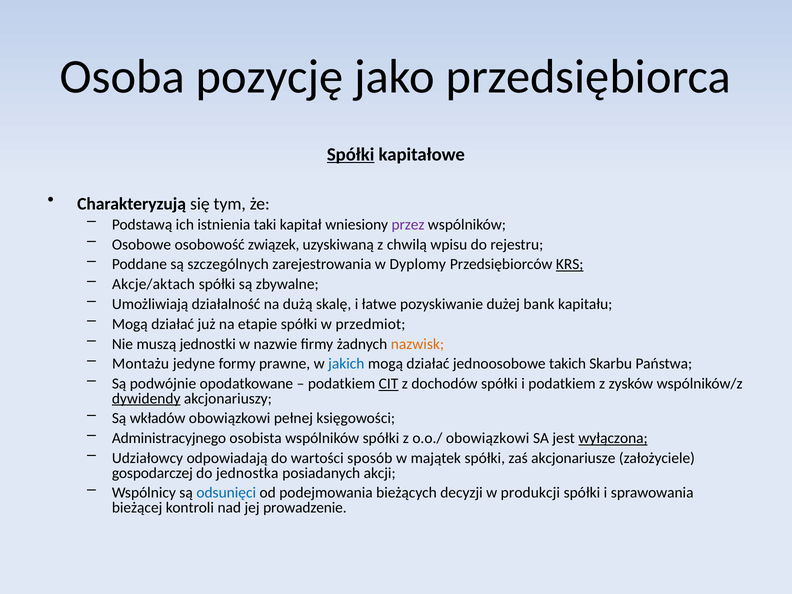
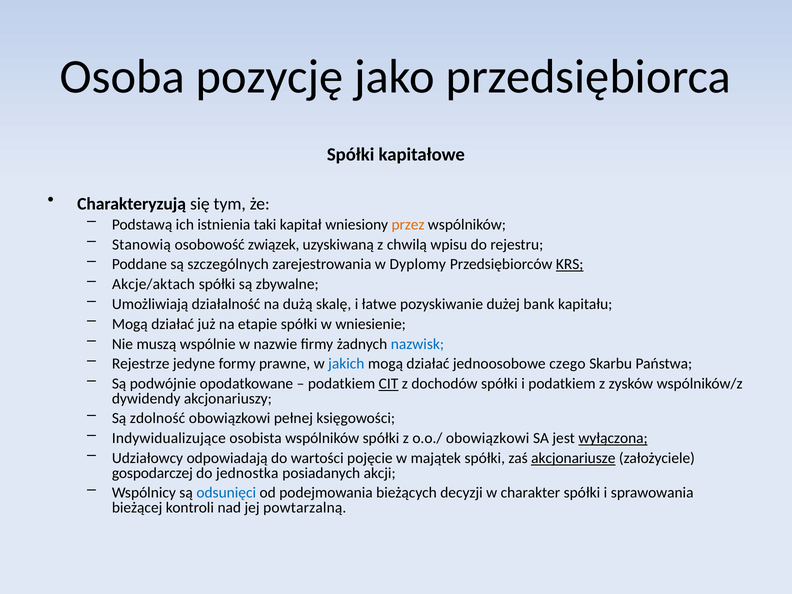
Spółki underline: present -> none (351, 154)
przez colour: purple -> orange (408, 225)
Osobowe: Osobowe -> Stanowią (141, 244)
przedmiot: przedmiot -> wniesienie (371, 324)
jednostki: jednostki -> wspólnie (208, 344)
nazwisk colour: orange -> blue (417, 344)
Montażu: Montażu -> Rejestrze (141, 364)
takich: takich -> czego (567, 364)
dywidendy underline: present -> none (146, 398)
wkładów: wkładów -> zdolność (158, 418)
Administracyjnego: Administracyjnego -> Indywidualizujące (169, 438)
sposób: sposób -> pojęcie (370, 458)
akcjonariusze underline: none -> present (573, 458)
produkcji: produkcji -> charakter (530, 493)
prowadzenie: prowadzenie -> powtarzalną (305, 508)
